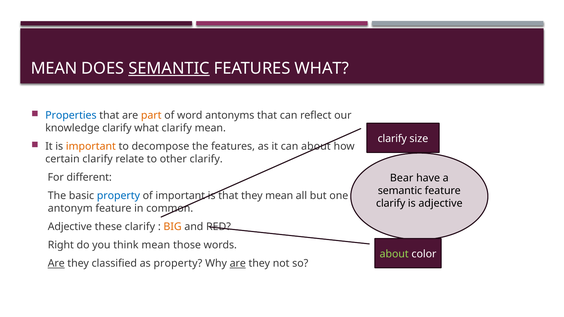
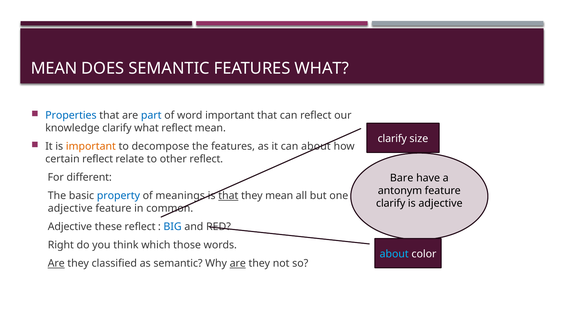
SEMANTIC underline: present -> none (169, 69)
part colour: orange -> blue (151, 116)
word antonyms: antonyms -> important (230, 116)
what clarify: clarify -> reflect (177, 128)
certain clarify: clarify -> reflect (98, 159)
other clarify: clarify -> reflect (206, 159)
Bear: Bear -> Bare (402, 178)
semantic: semantic -> antonym (400, 191)
of important: important -> meanings (180, 196)
that underline: none -> present (228, 196)
antonym: antonym -> adjective (70, 209)
these clarify: clarify -> reflect (140, 227)
BIG colour: orange -> blue (173, 227)
think mean: mean -> which (156, 245)
about colour: light green -> light blue (394, 254)
as property: property -> semantic (178, 264)
